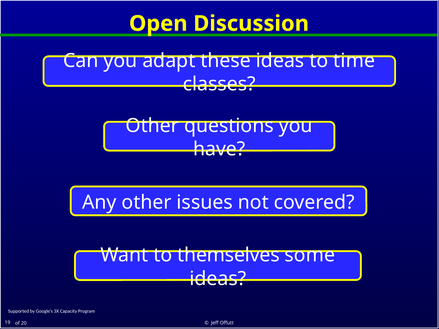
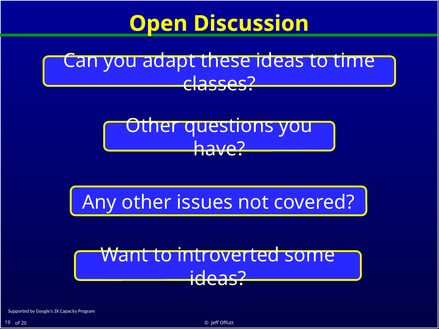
themselves: themselves -> introverted (228, 255)
